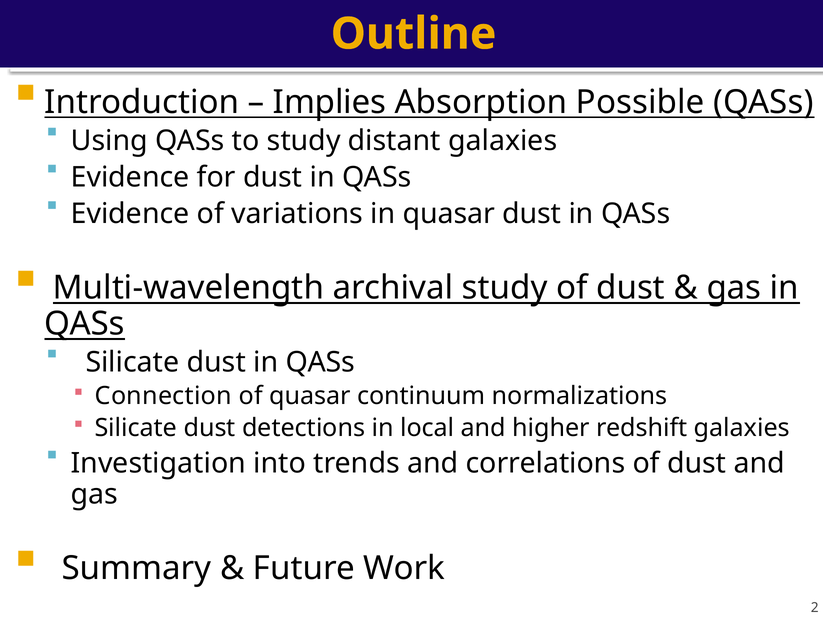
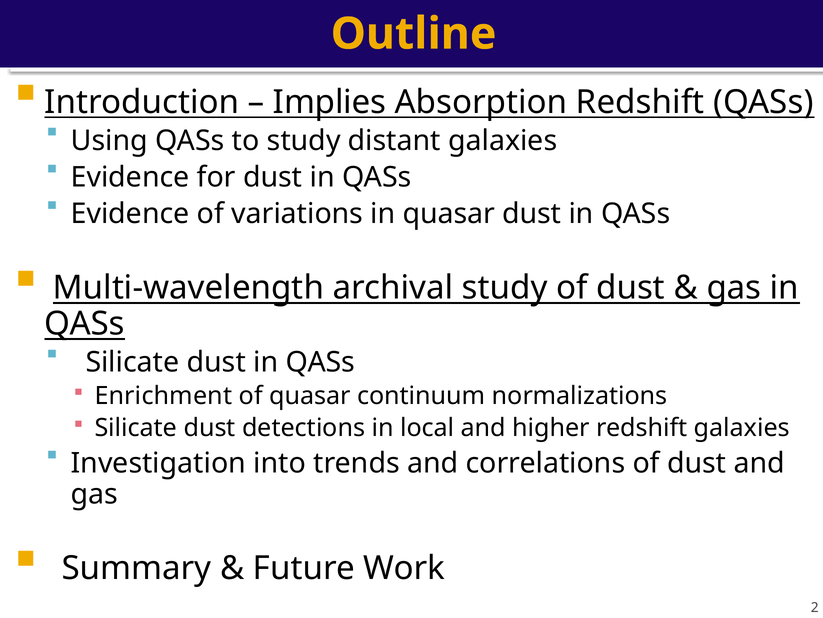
Absorption Possible: Possible -> Redshift (640, 102)
Connection: Connection -> Enrichment (163, 395)
